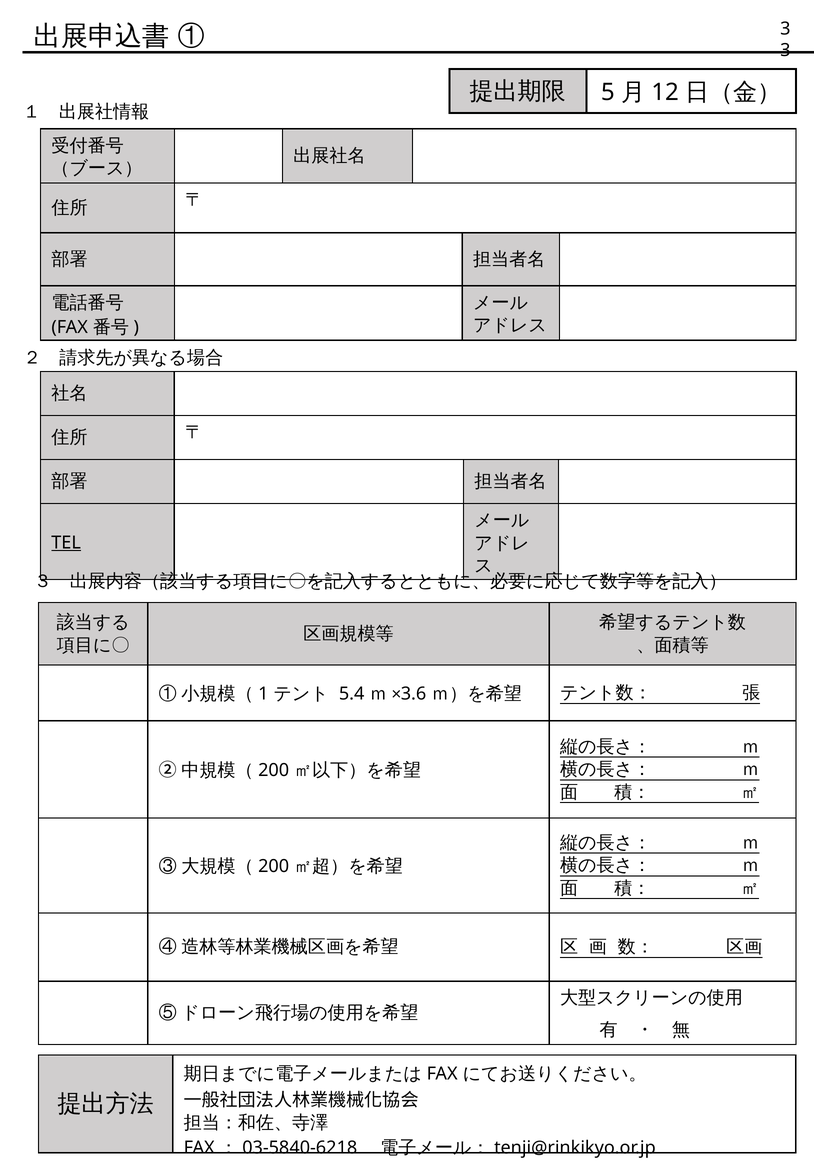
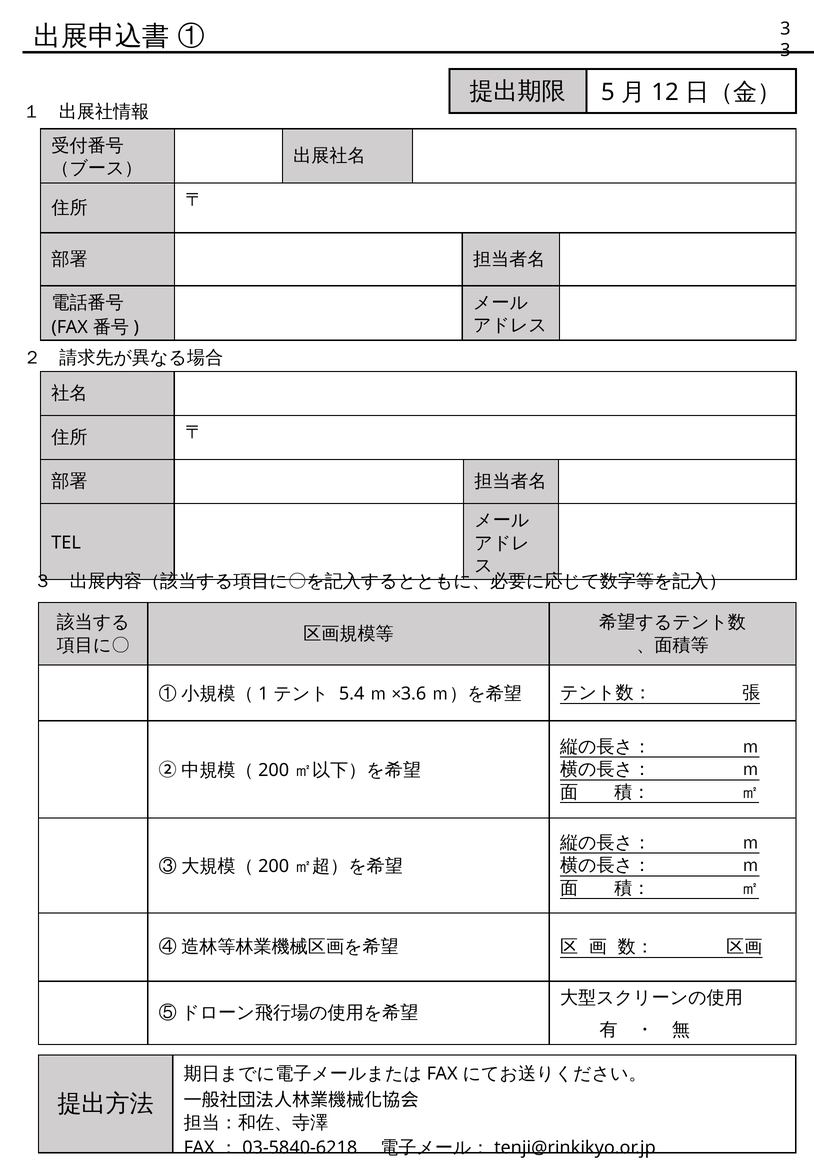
TEL underline: present -> none (66, 543)
